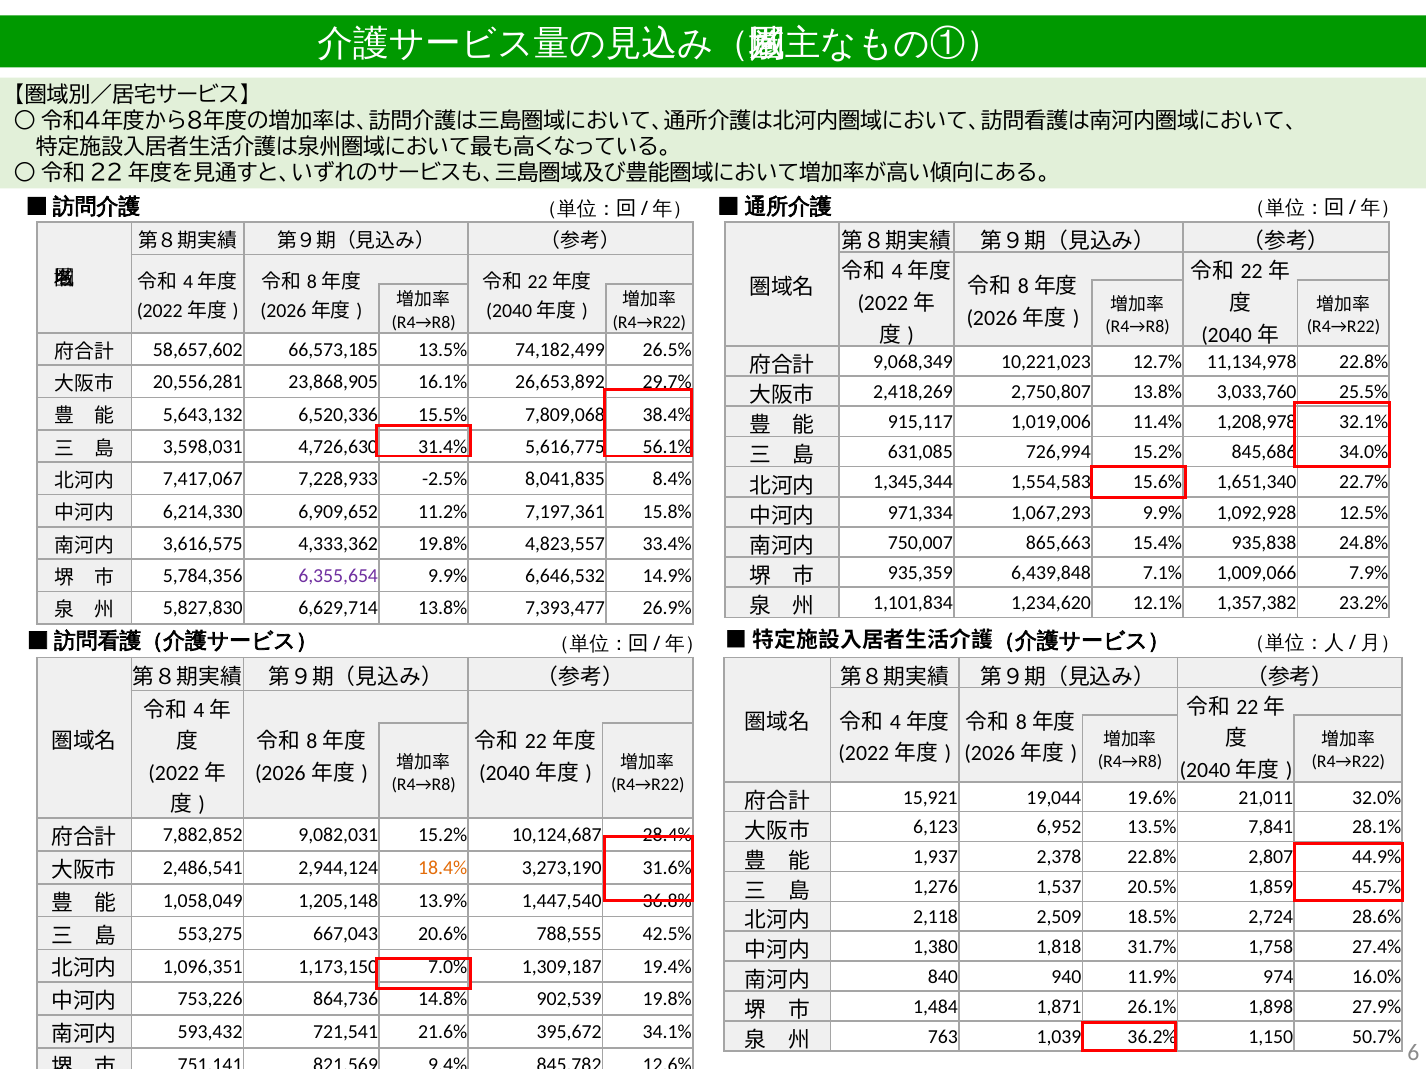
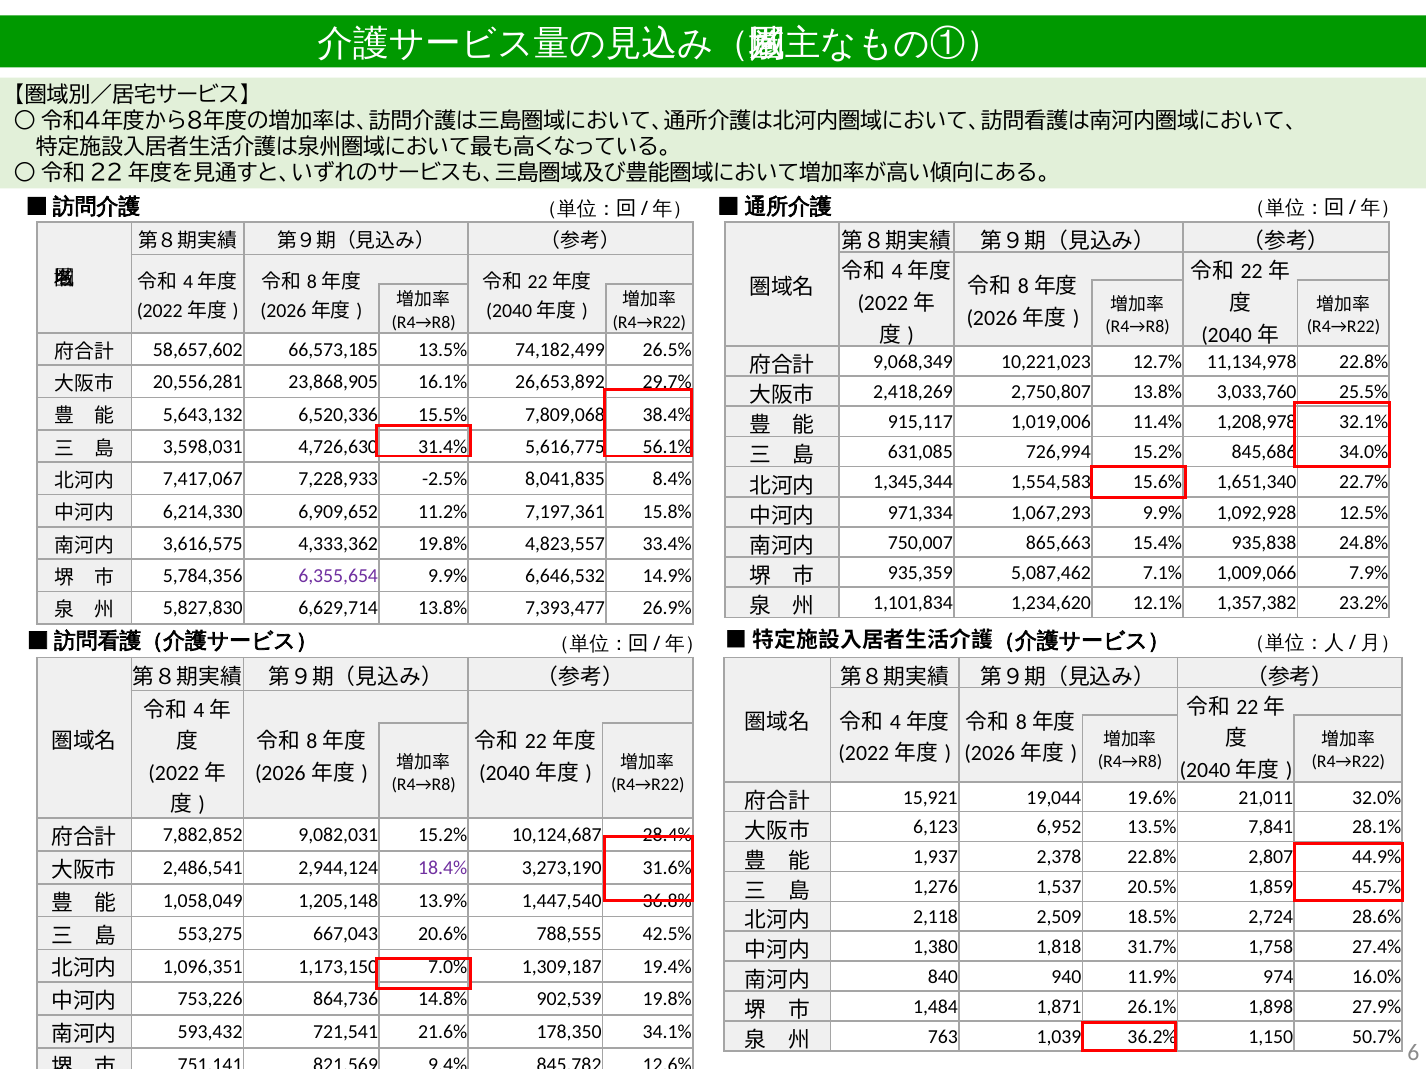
6,439,848: 6,439,848 -> 5,087,462 (1051, 573)
18.4% colour: orange -> purple (443, 868)
395,672: 395,672 -> 178,350 (569, 1033)
